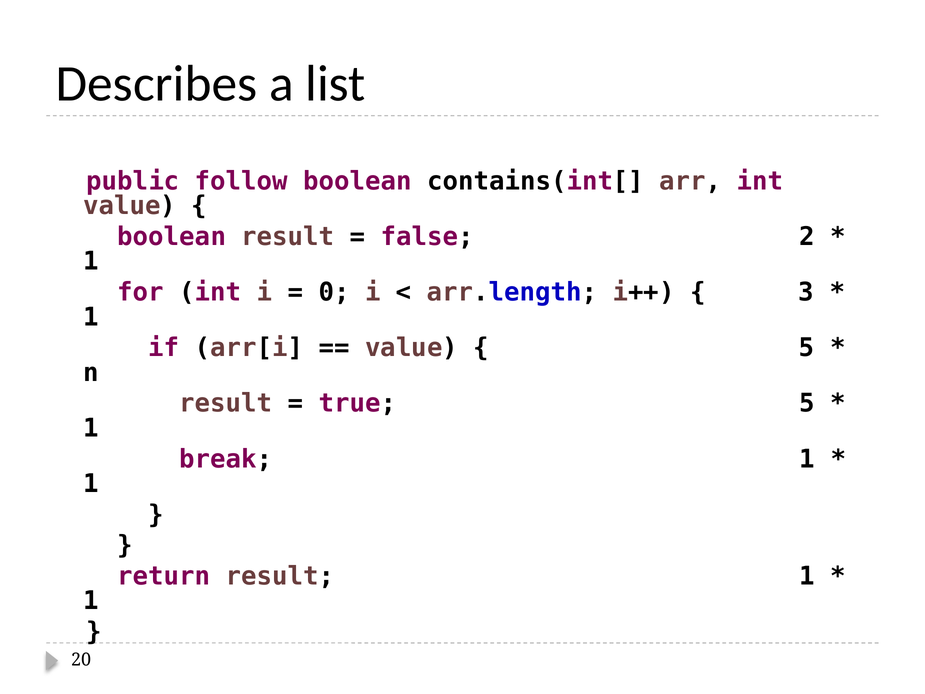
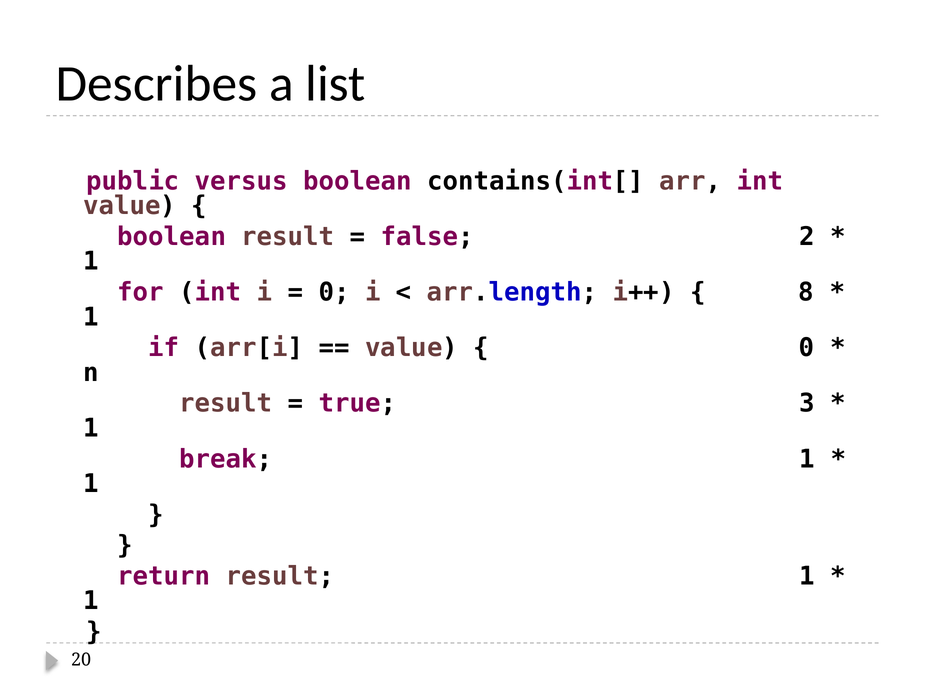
follow: follow -> versus (241, 181)
3: 3 -> 8 (806, 292)
5: 5 -> 0 (807, 348)
true 5: 5 -> 3 (807, 403)
